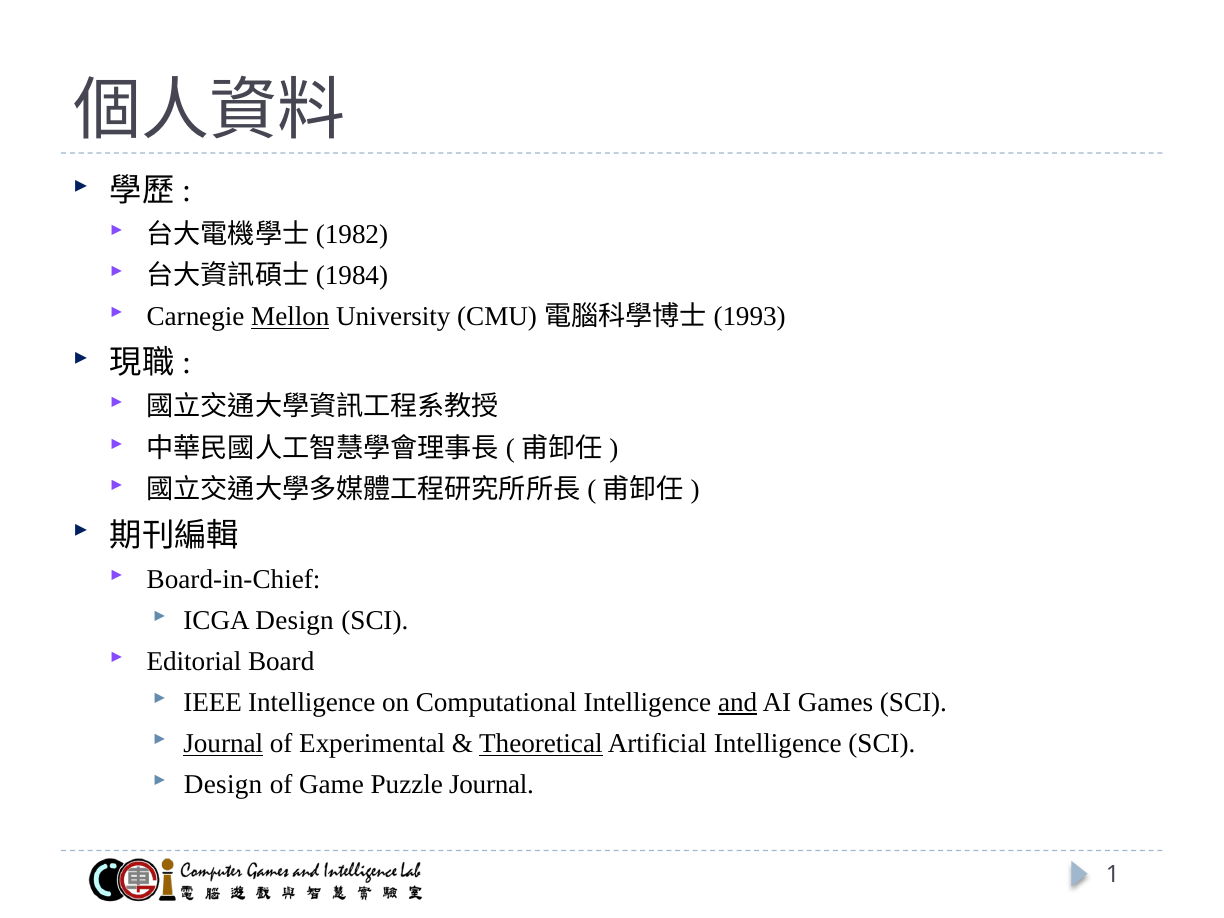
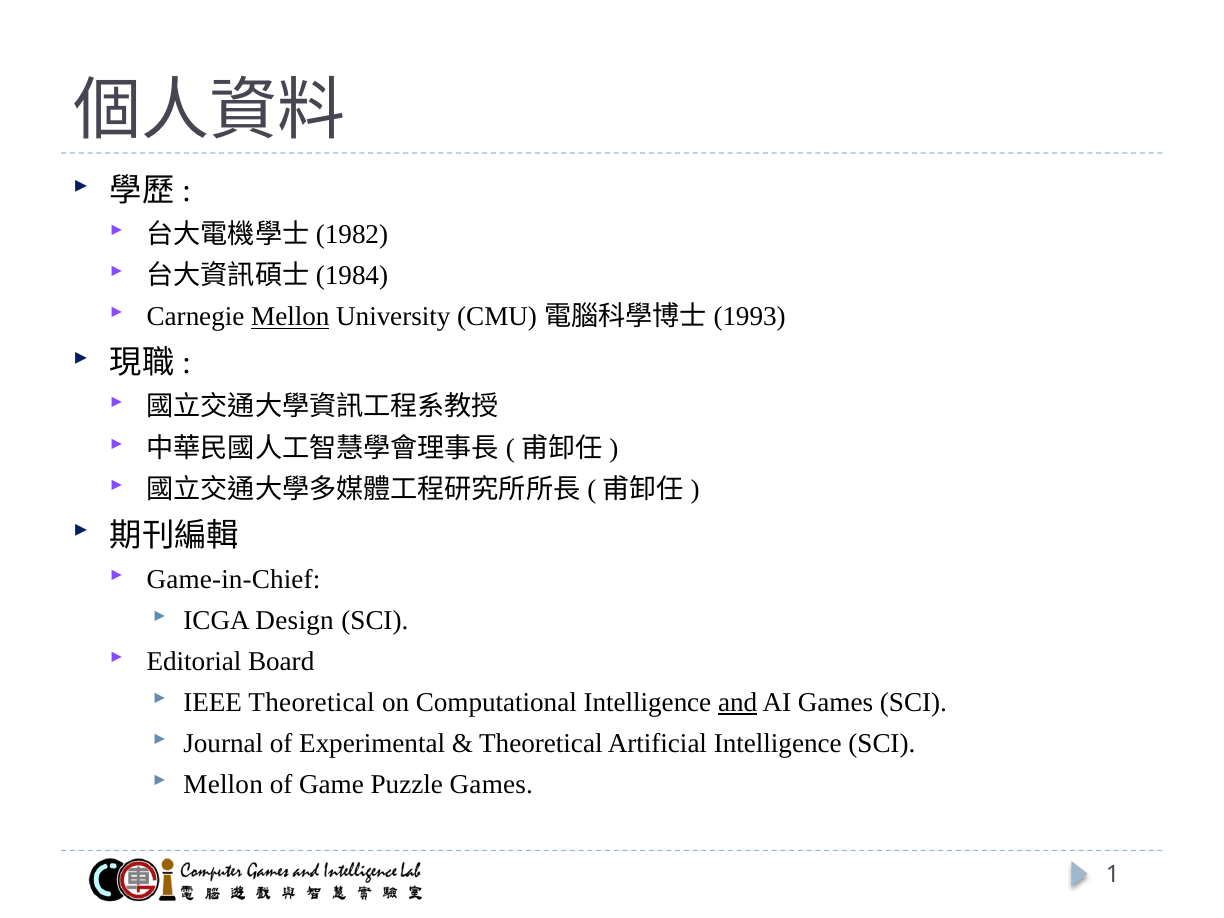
Board-in-Chief: Board-in-Chief -> Game-in-Chief (234, 579)
IEEE Intelligence: Intelligence -> Theoretical (312, 703)
Journal underline: present -> none (223, 744)
Theoretical underline: present -> none (541, 744)
Design: Design -> Mellon (223, 785)
Puzzle Journal: Journal -> Games (491, 785)
